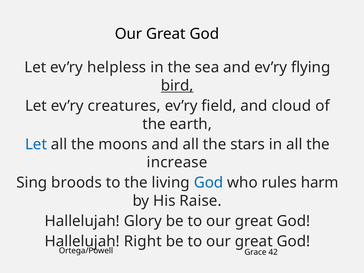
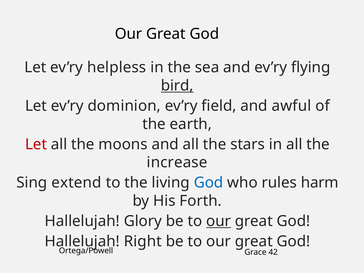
creatures: creatures -> dominion (124, 106)
cloud: cloud -> awful (291, 106)
Let colour: blue -> red (36, 144)
broods: broods -> extend (76, 183)
Raise: Raise -> Forth (201, 201)
our underline: none -> present (219, 221)
